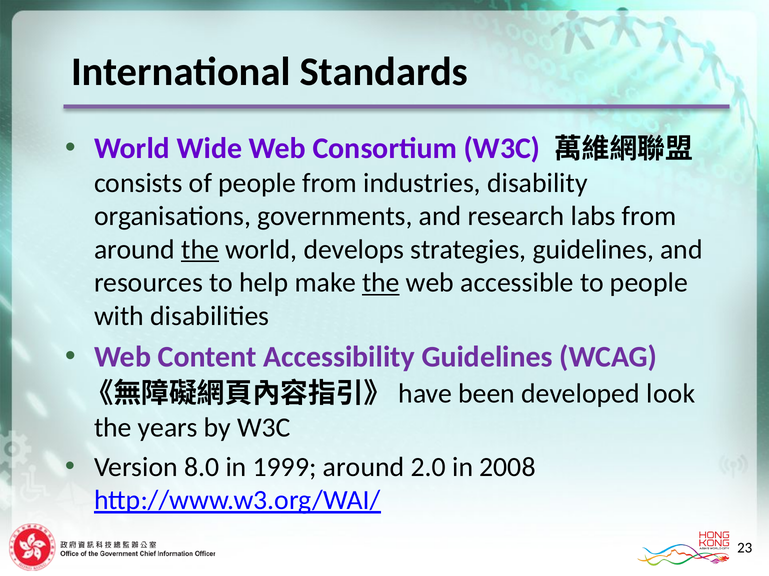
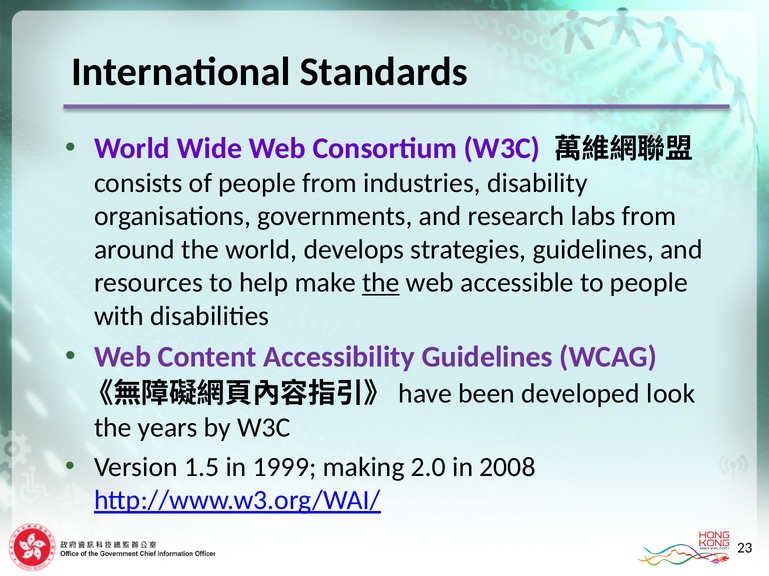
the underline: present -> none (200, 250)
8.0: 8.0 -> 1.5 (202, 468)
1999 around: around -> making (364, 468)
